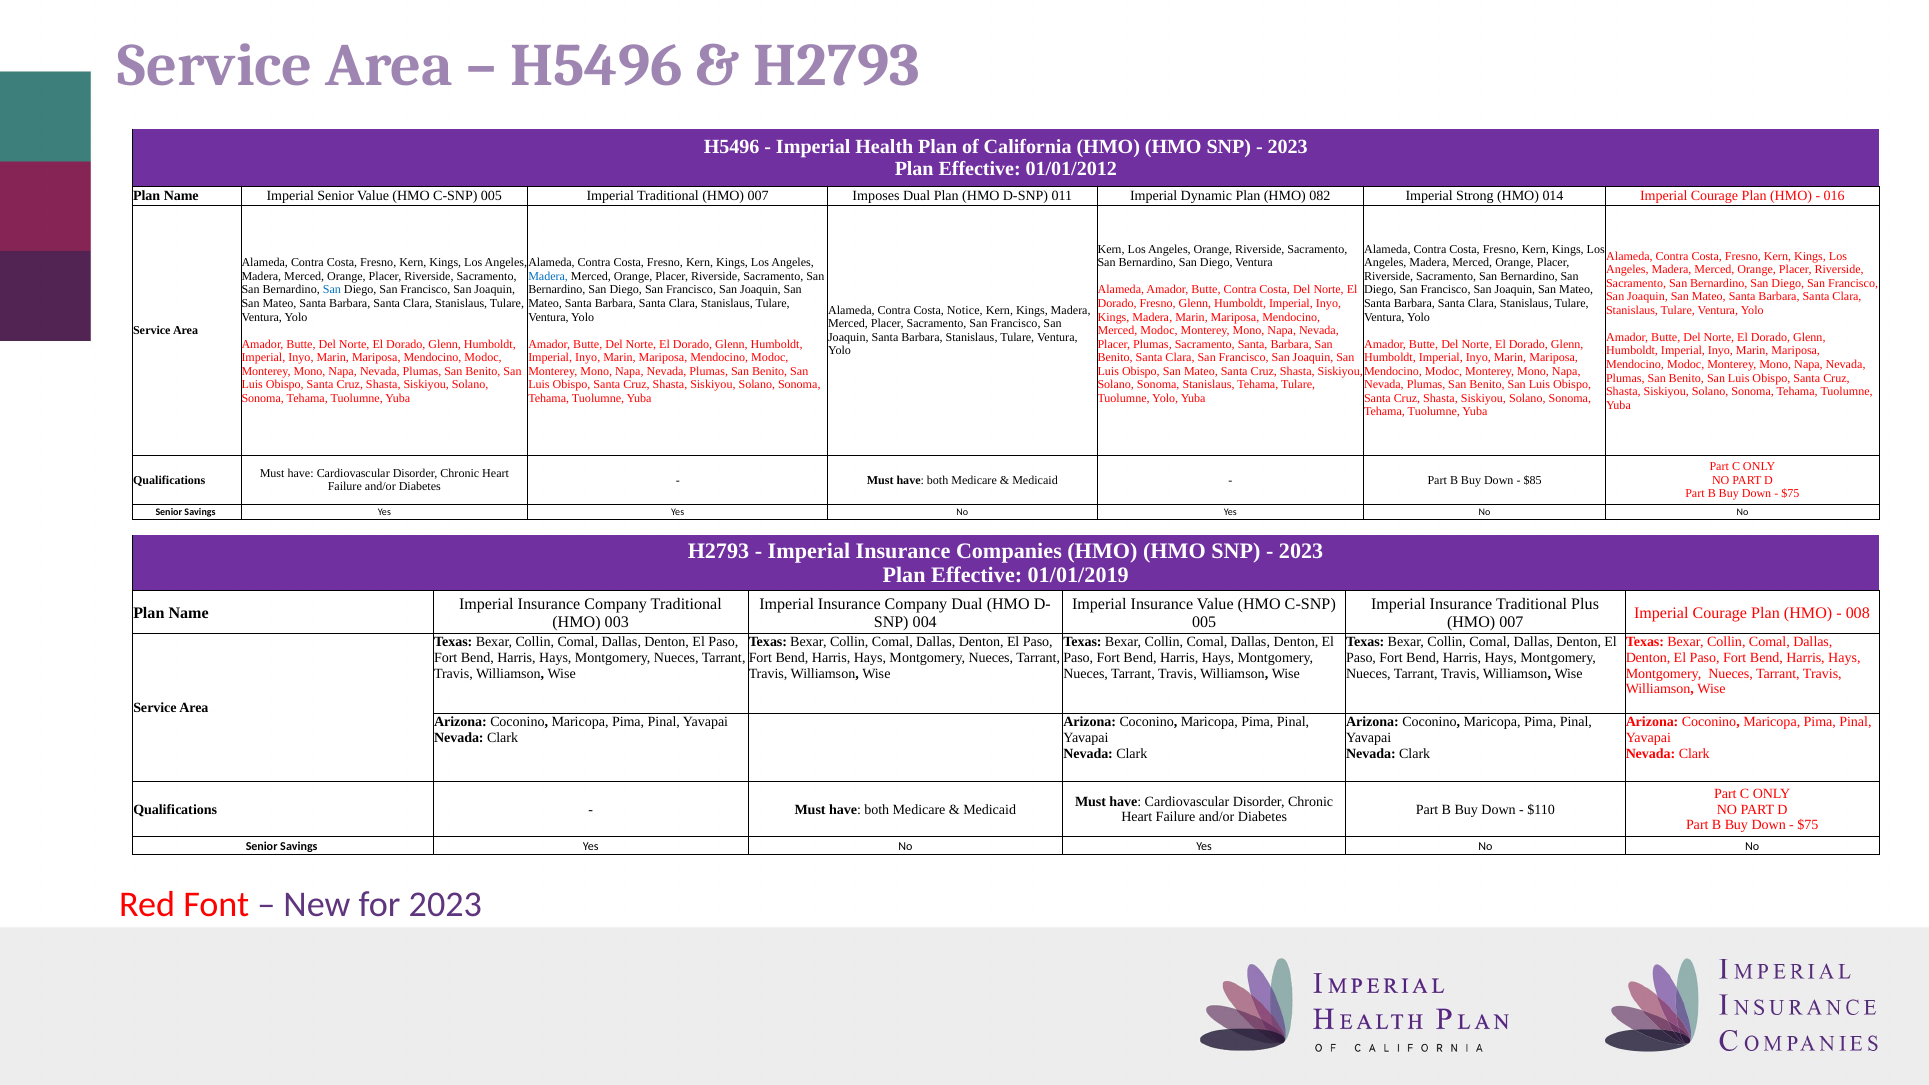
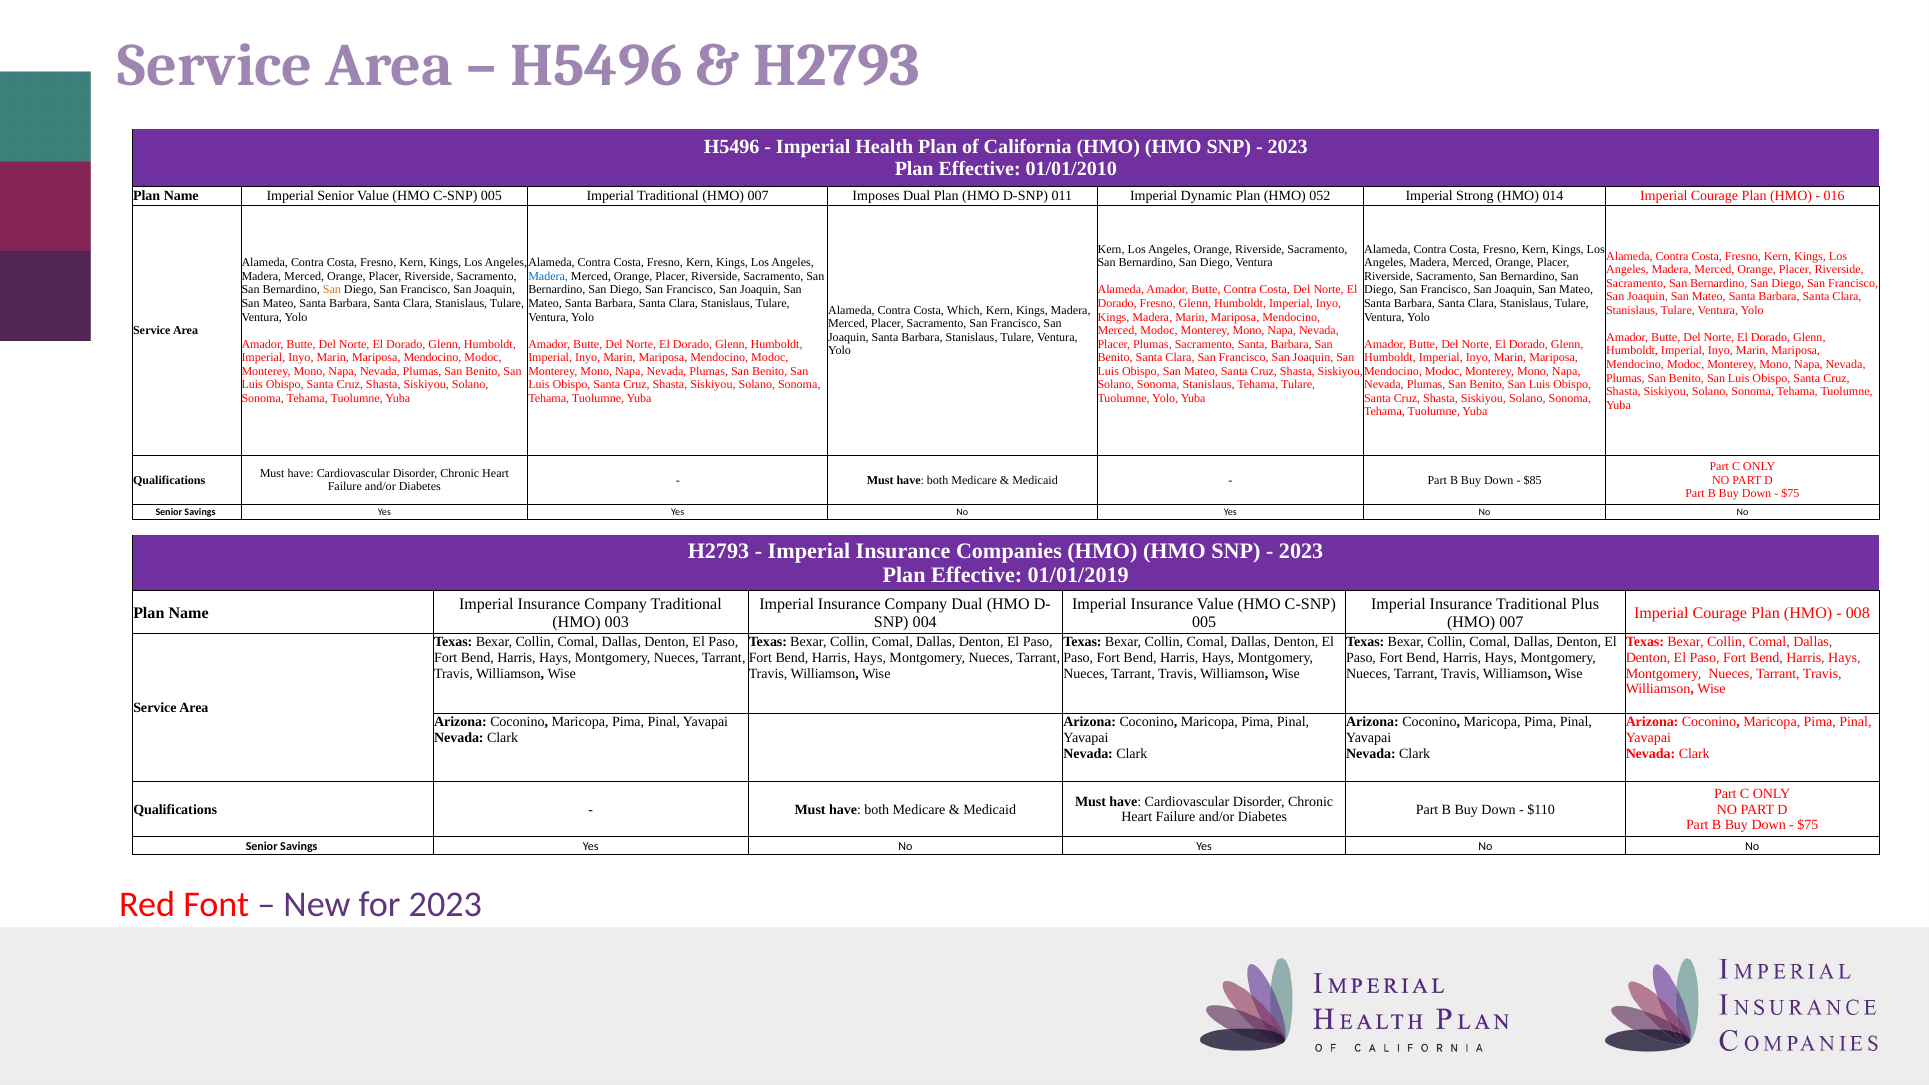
01/01/2012: 01/01/2012 -> 01/01/2010 (1071, 169)
082: 082 -> 052 (1320, 196)
San colour: blue -> orange (332, 290)
Notice: Notice -> Which (965, 310)
